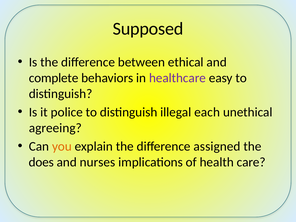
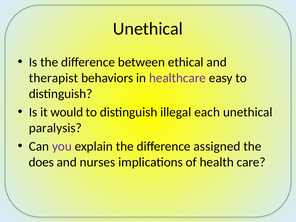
Supposed: Supposed -> Unethical (148, 29)
complete: complete -> therapist (54, 78)
police: police -> would (67, 112)
agreeing: agreeing -> paralysis (55, 128)
you colour: orange -> purple (62, 146)
